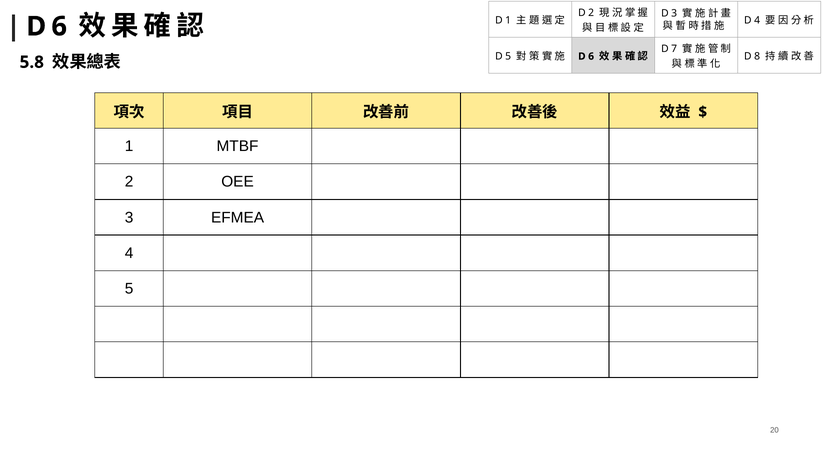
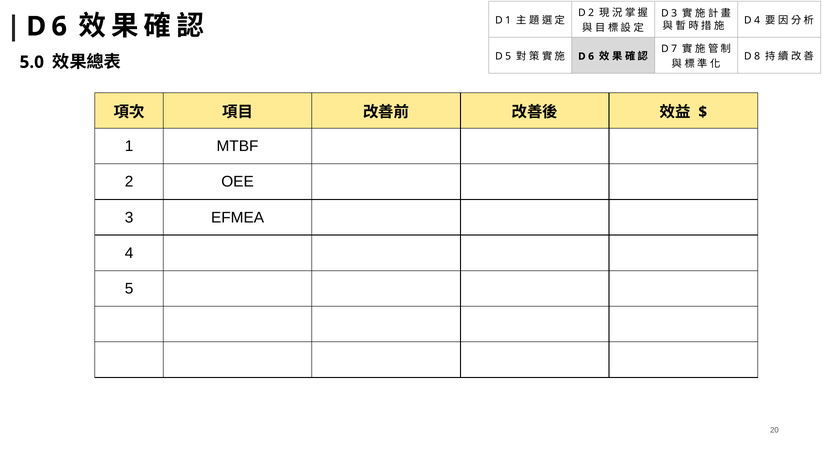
5.8: 5.8 -> 5.0 (32, 62)
